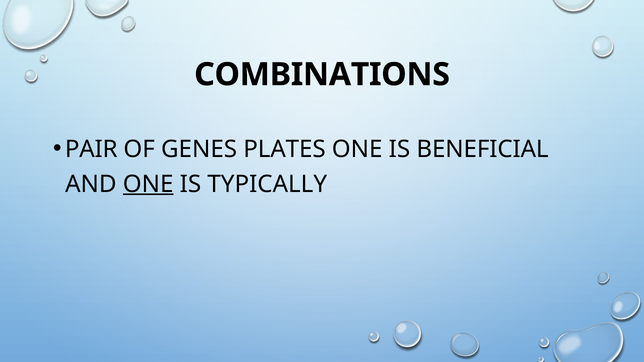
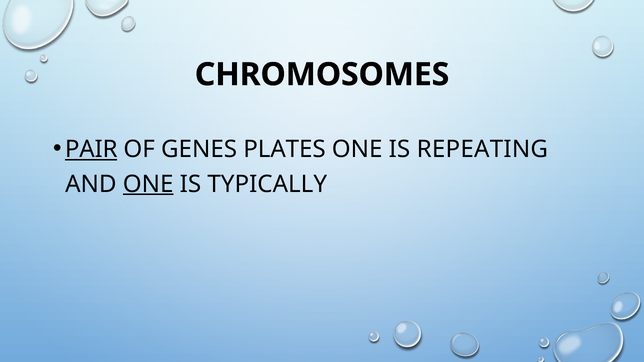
COMBINATIONS: COMBINATIONS -> CHROMOSOMES (322, 75)
PAIR underline: none -> present (91, 149)
BENEFICIAL: BENEFICIAL -> REPEATING (482, 149)
